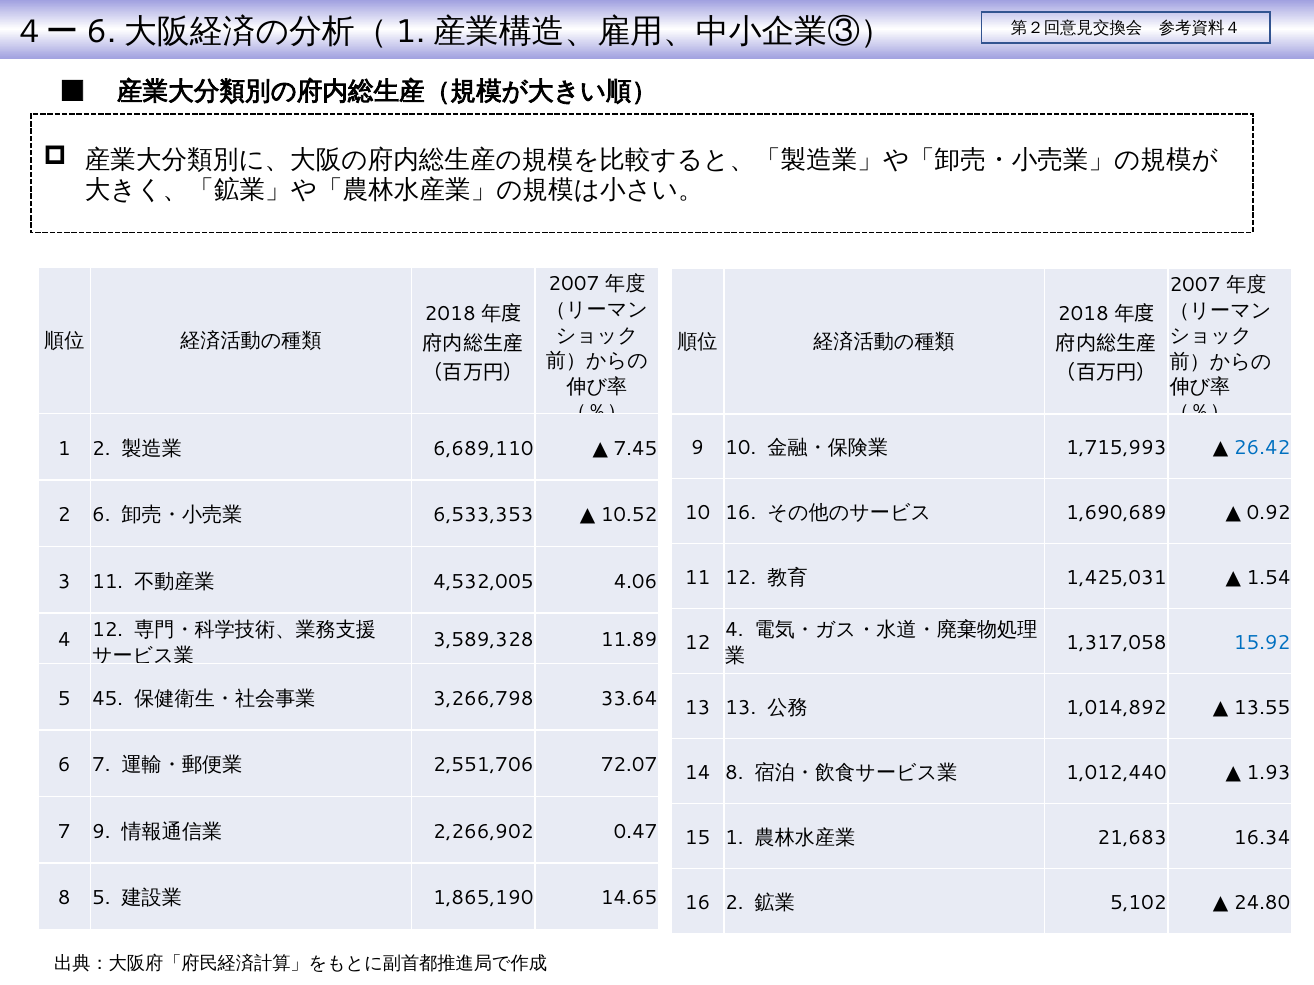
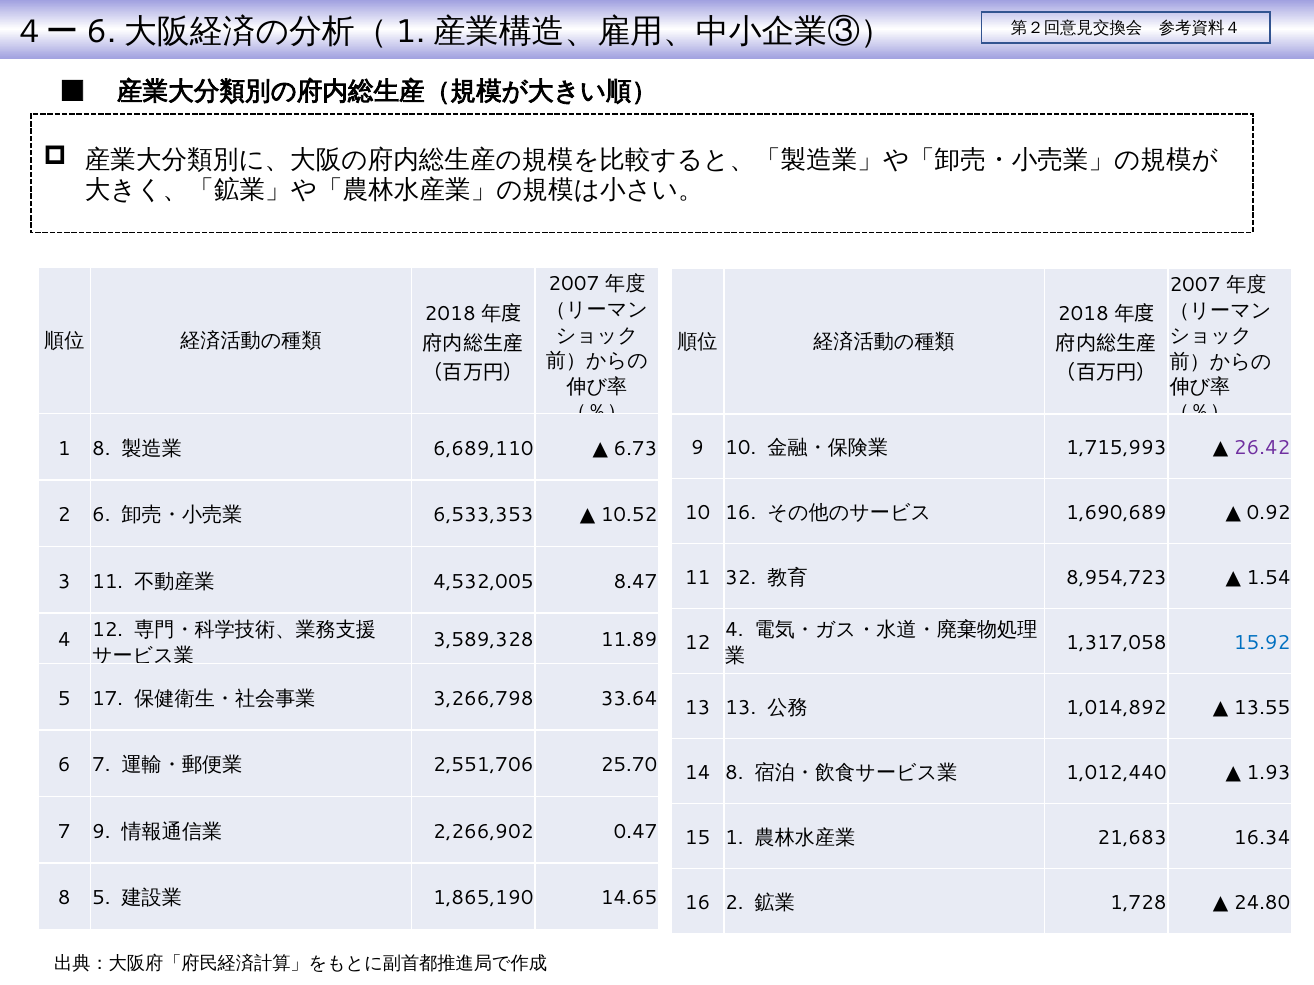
26.42 colour: blue -> purple (1262, 448)
1 2: 2 -> 8 (101, 449)
7.45: 7.45 -> 6.73 (636, 449)
11 12: 12 -> 32 (741, 578)
1,425,031: 1,425,031 -> 8,954,723 (1116, 578)
4.06: 4.06 -> 8.47 (636, 582)
45: 45 -> 17 (108, 699)
72.07: 72.07 -> 25.70 (629, 765)
5,102: 5,102 -> 1,728 (1138, 903)
